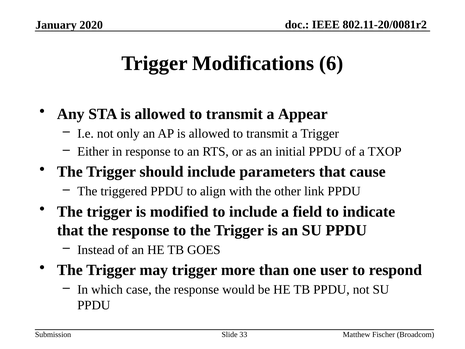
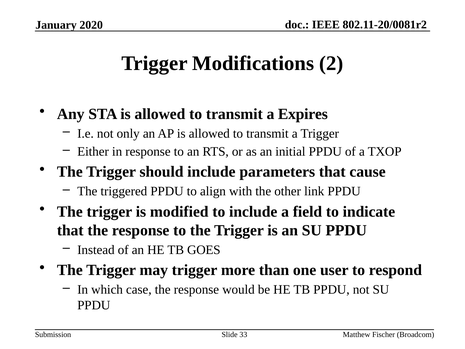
6: 6 -> 2 (331, 63)
Appear: Appear -> Expires (303, 114)
